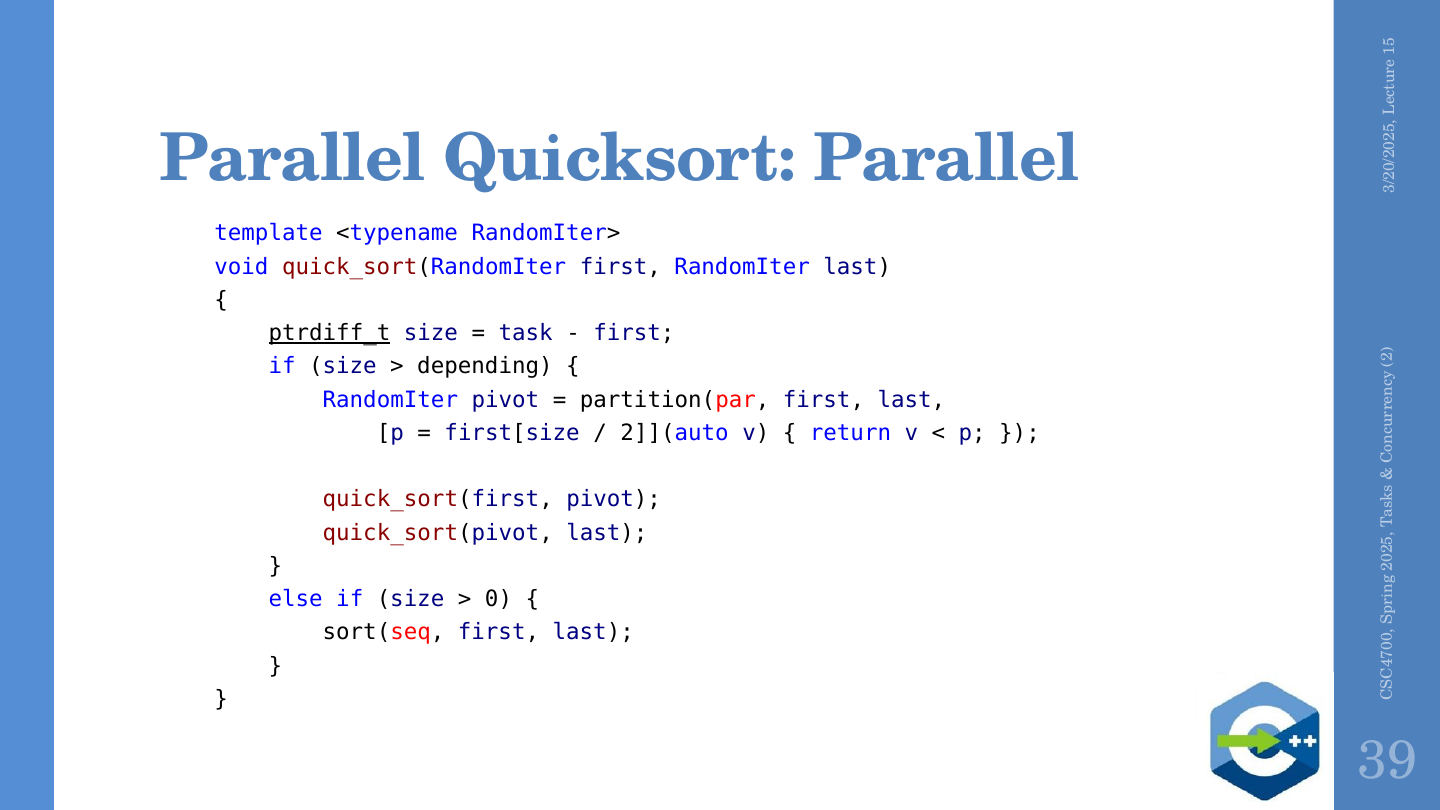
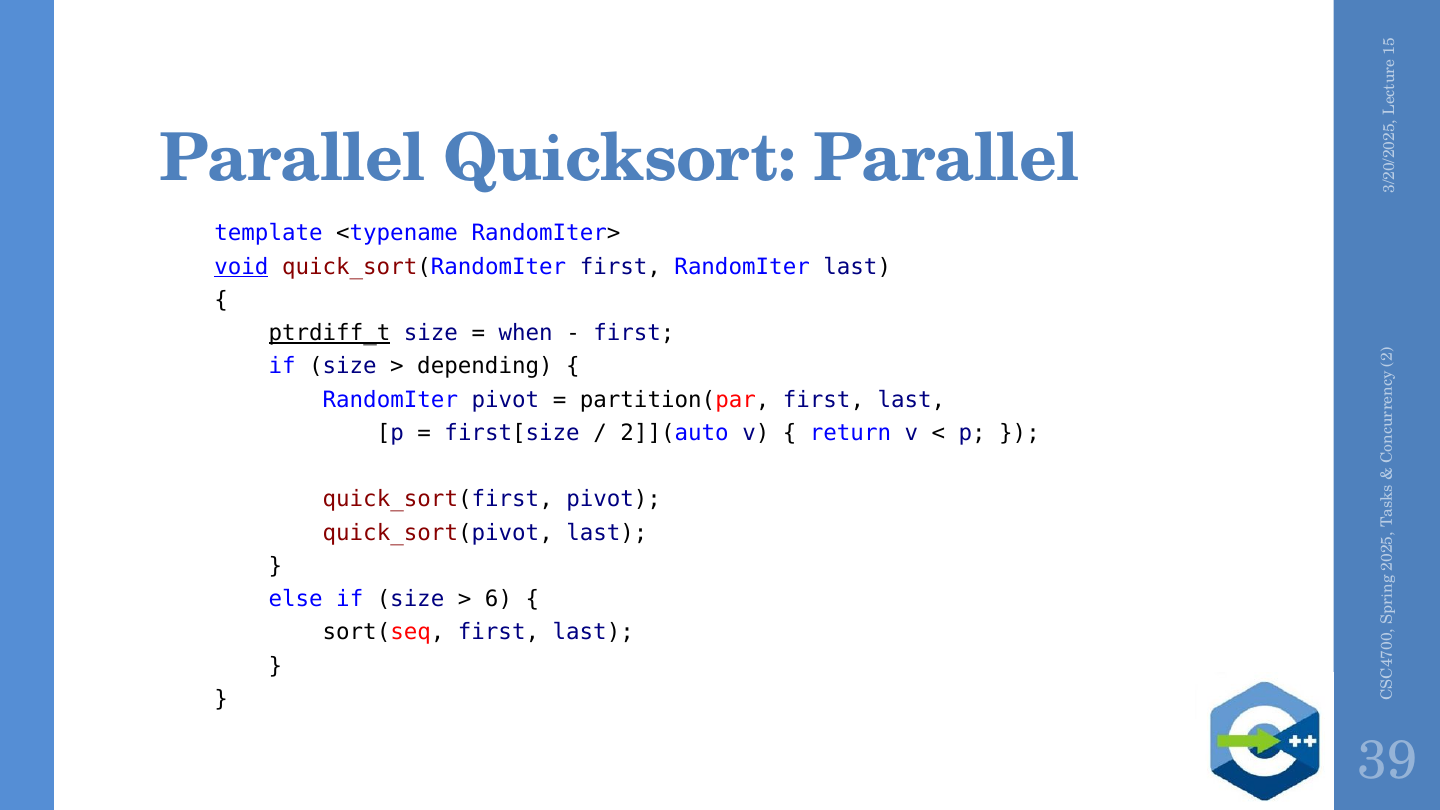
void underline: none -> present (241, 267)
task: task -> when (526, 333)
0: 0 -> 6 (498, 599)
